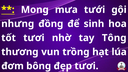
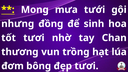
Tông: Tông -> Chan (114, 38)
